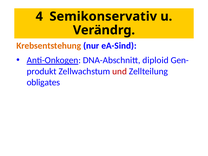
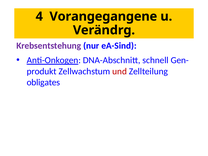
Semikonservativ: Semikonservativ -> Vorangegangene (103, 16)
Krebsentstehung colour: orange -> purple (49, 46)
diploid: diploid -> schnell (156, 60)
